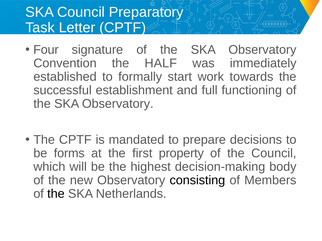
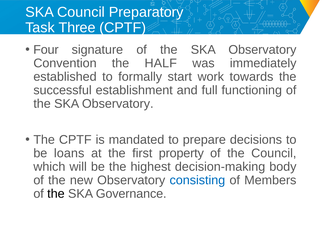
Letter: Letter -> Three (77, 28)
forms: forms -> loans (69, 153)
consisting colour: black -> blue (197, 180)
Netherlands: Netherlands -> Governance (131, 194)
